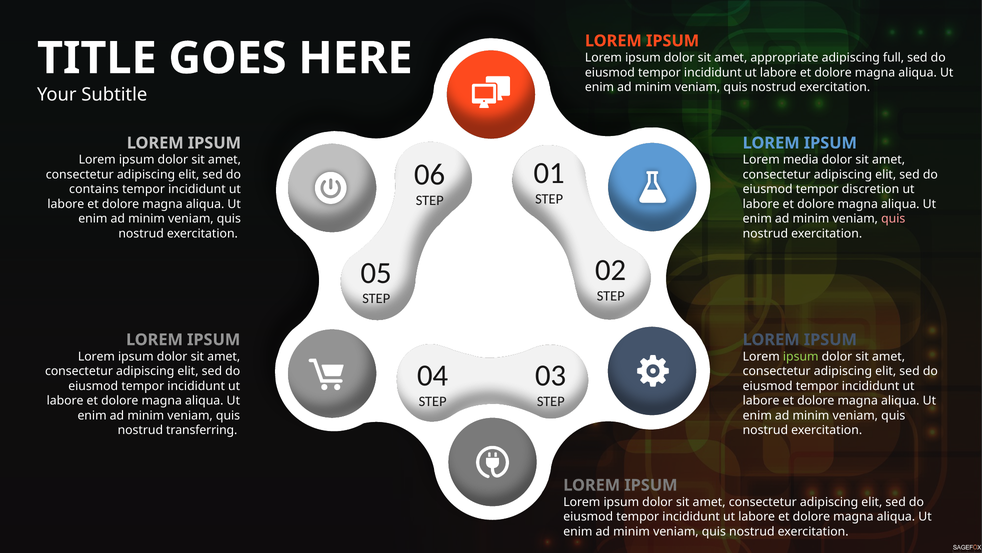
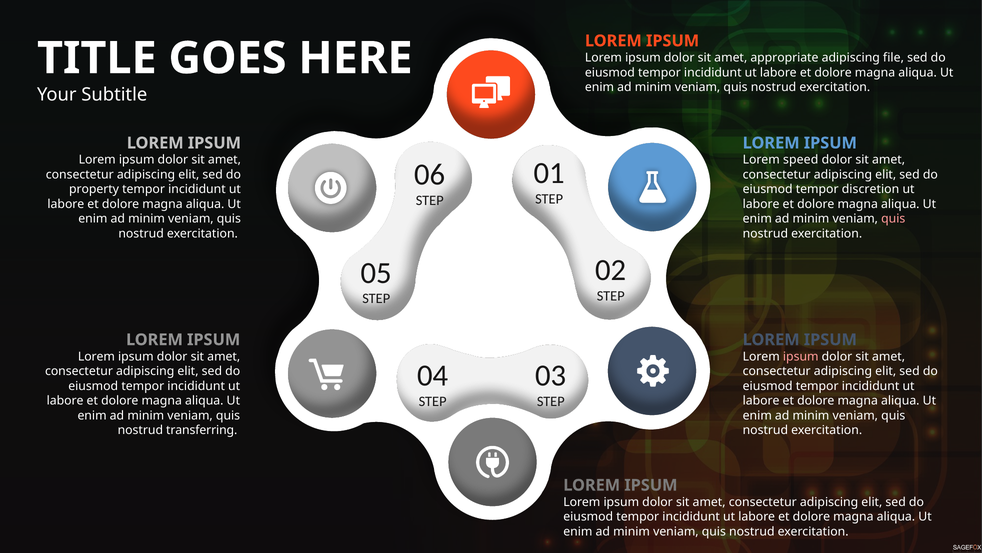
full: full -> file (893, 58)
media: media -> speed (801, 160)
contains: contains -> property (94, 189)
ipsum colour: light green -> pink (801, 356)
